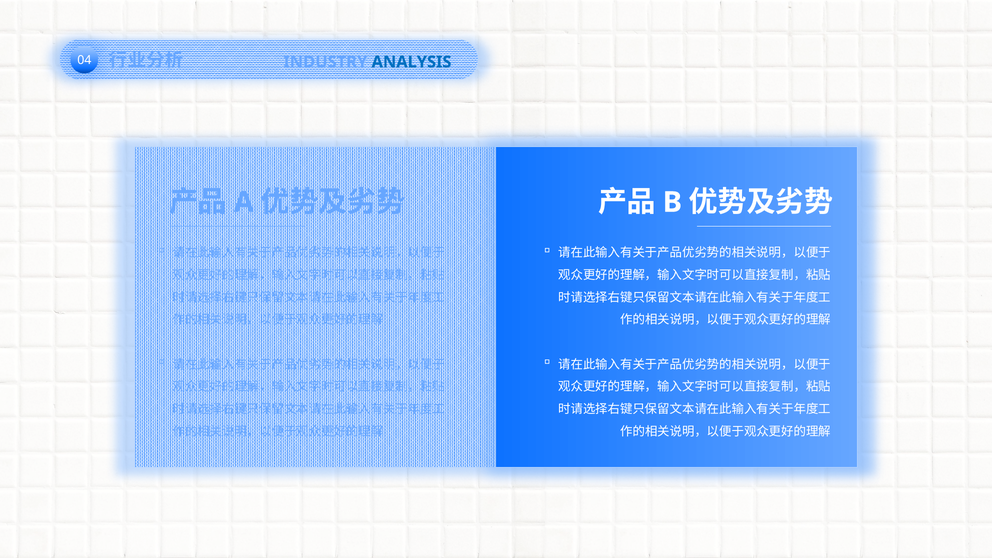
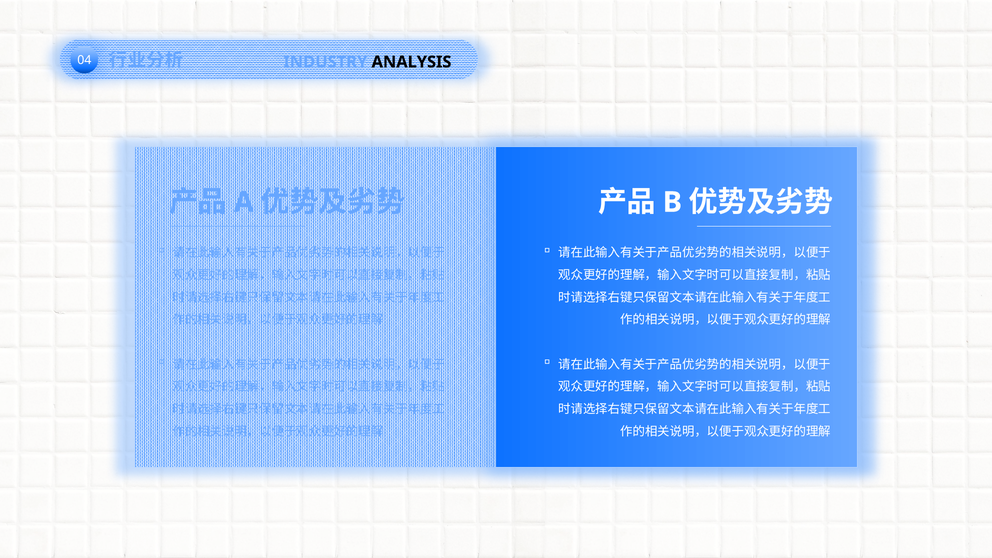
ANALYSIS colour: blue -> black (412, 62)
